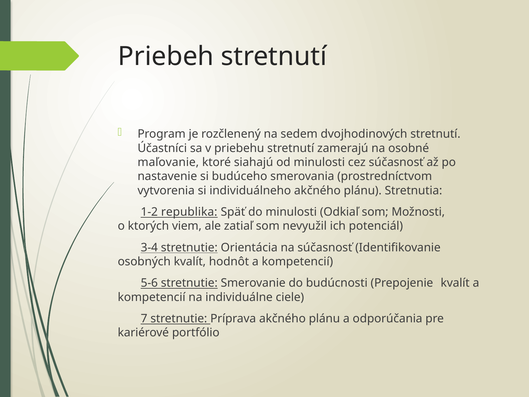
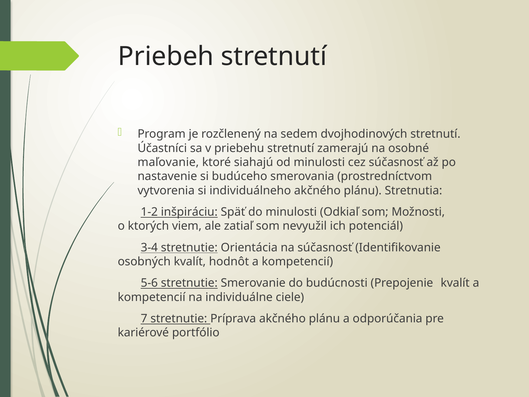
republika: republika -> inšpiráciu (189, 212)
